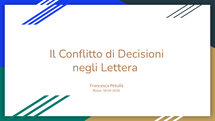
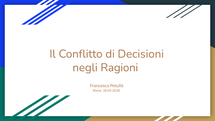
Lettera: Lettera -> Ragioni (119, 67)
